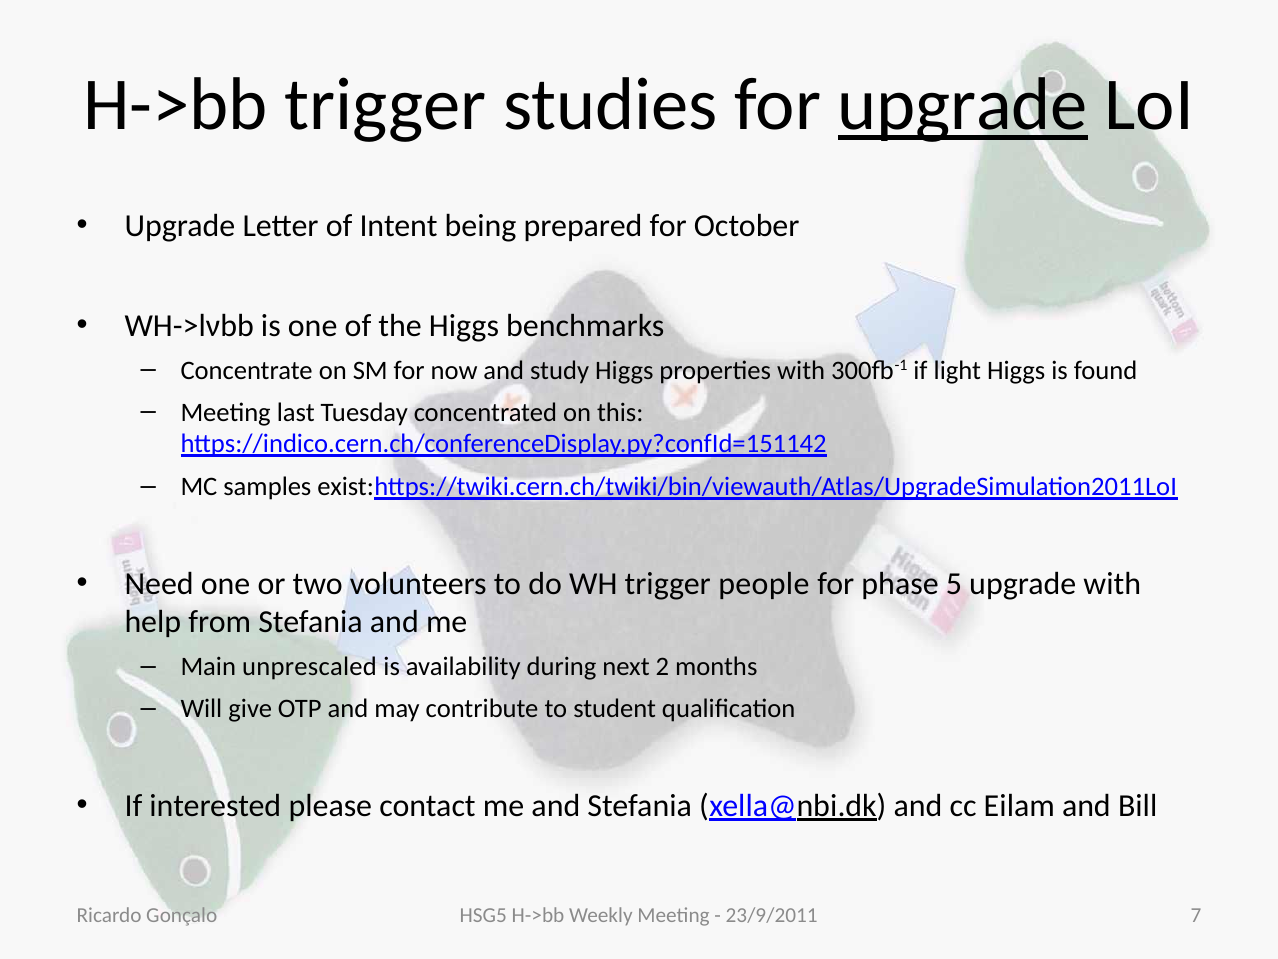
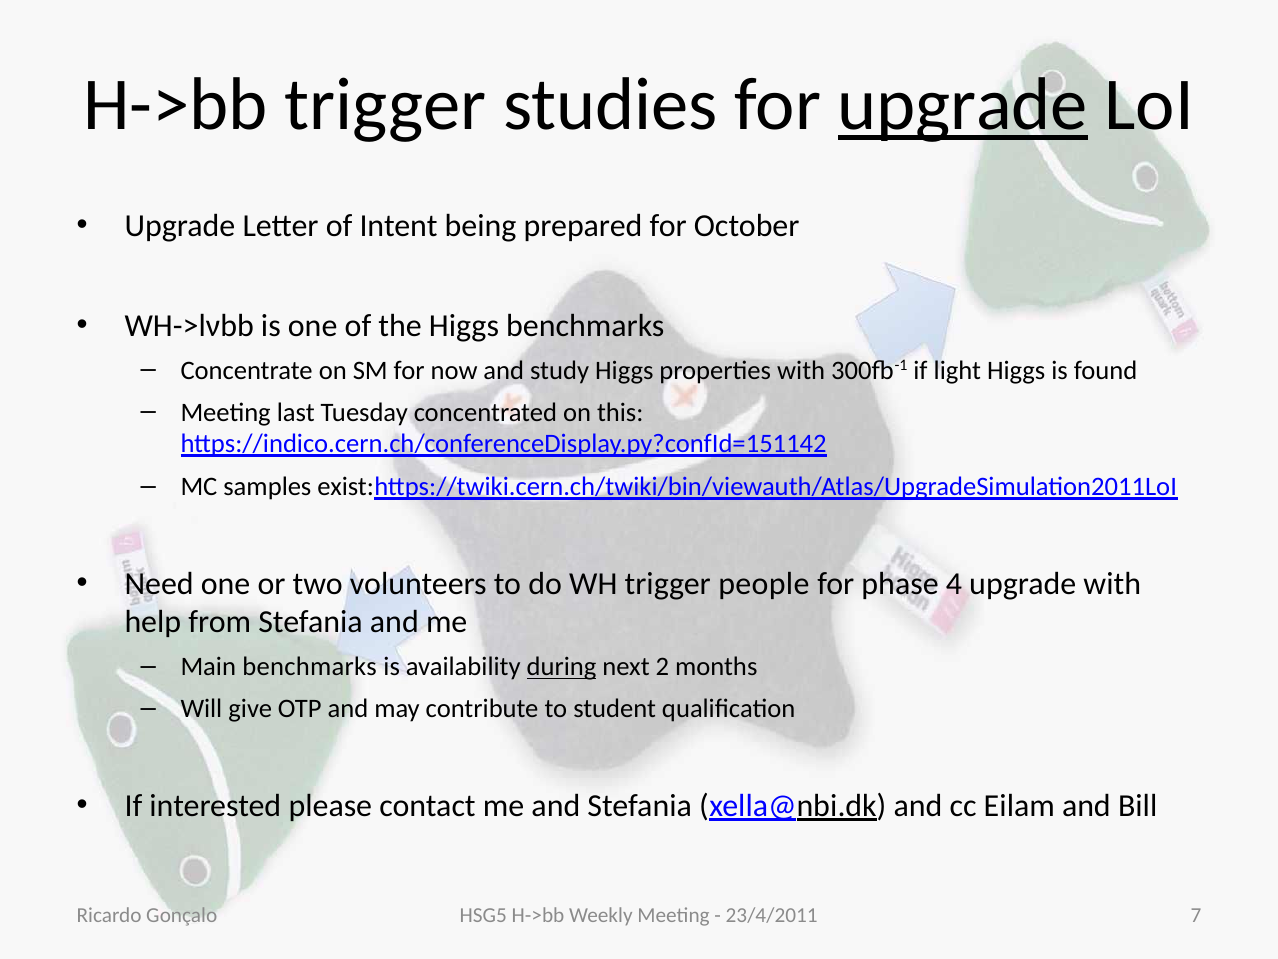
5: 5 -> 4 (954, 584)
Main unprescaled: unprescaled -> benchmarks (310, 667)
during underline: none -> present (562, 667)
23/9/2011: 23/9/2011 -> 23/4/2011 (772, 915)
